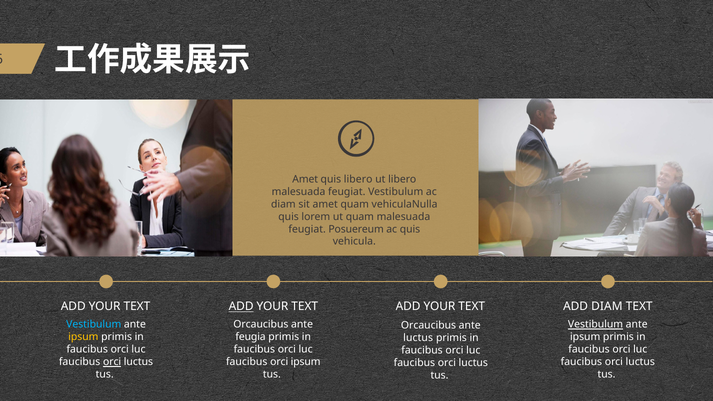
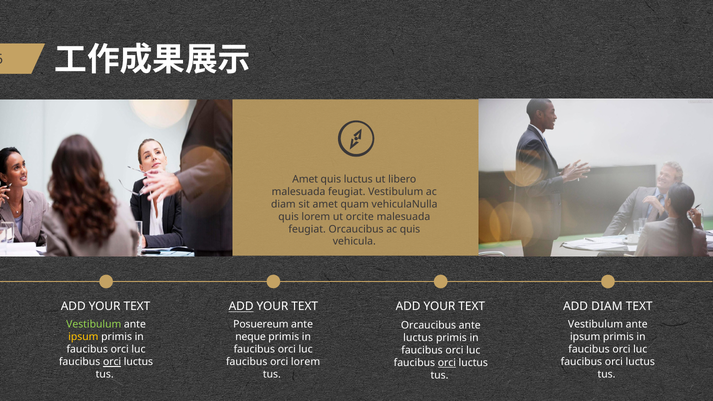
quis libero: libero -> luctus (358, 179)
ut quam: quam -> orcite (360, 217)
feugiat Posuereum: Posuereum -> Orcaucibus (356, 229)
Vestibulum colour: light blue -> light green (94, 325)
Orcaucibus: Orcaucibus -> Posuereum (261, 325)
Vestibulum underline: present -> none (596, 325)
feugia: feugia -> neque (251, 337)
orci ipsum: ipsum -> lorem (306, 362)
orci underline: none -> present (447, 363)
